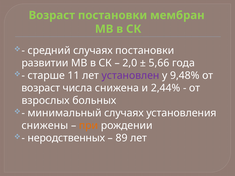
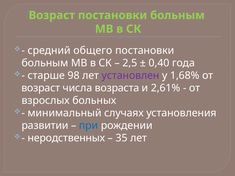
Возраст постановки мембран: мембран -> больным (177, 15)
средний случаях: случаях -> общего (93, 50)
развитии: развитии -> больным (45, 63)
2,0: 2,0 -> 2,5 (130, 63)
5,66: 5,66 -> 0,40 (159, 63)
11: 11 -> 98 (74, 76)
9,48%: 9,48% -> 1,68% (185, 76)
снижена: снижена -> возраста (117, 88)
2,44%: 2,44% -> 2,61% (166, 88)
снижены: снижены -> развитии (45, 126)
при colour: orange -> blue (89, 126)
89: 89 -> 35 (122, 138)
